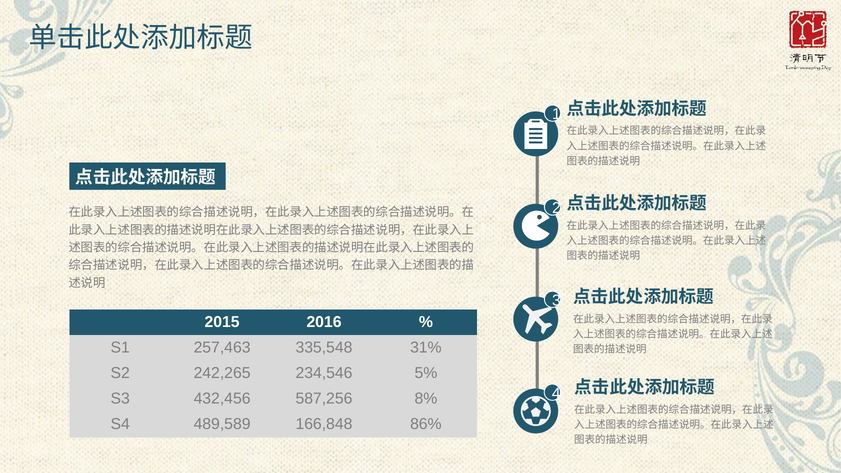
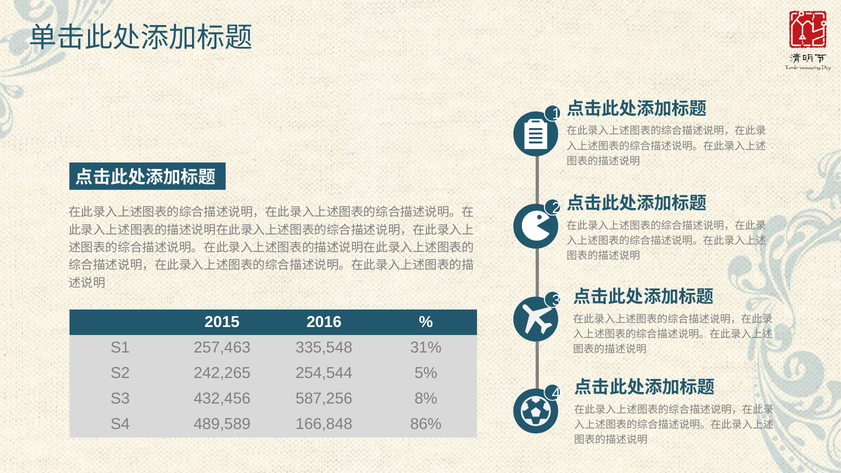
234,546: 234,546 -> 254,544 (324, 373)
